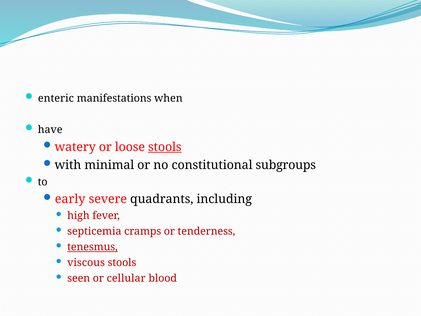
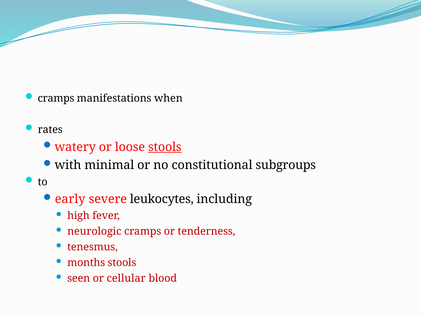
enteric: enteric -> cramps (56, 98)
have: have -> rates (50, 130)
quadrants: quadrants -> leukocytes (162, 199)
septicemia: septicemia -> neurologic (94, 231)
tenesmus underline: present -> none (93, 247)
viscous: viscous -> months (86, 263)
